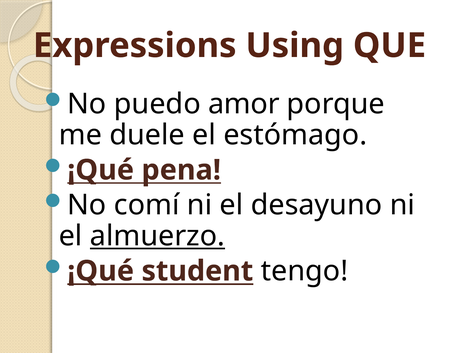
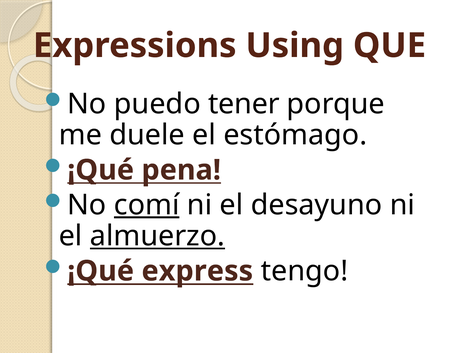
amor: amor -> tener (244, 104)
comí underline: none -> present (147, 205)
student: student -> express (197, 271)
